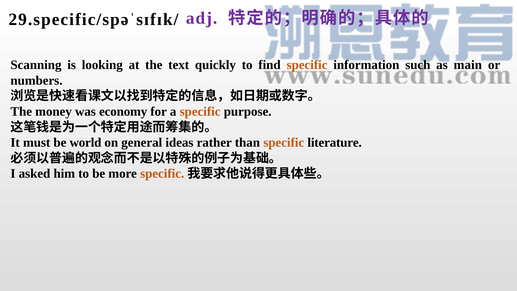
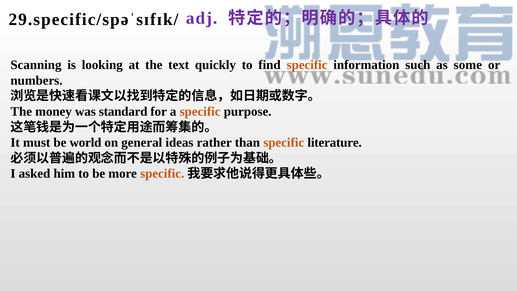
main: main -> some (468, 65)
economy: economy -> standard (123, 111)
